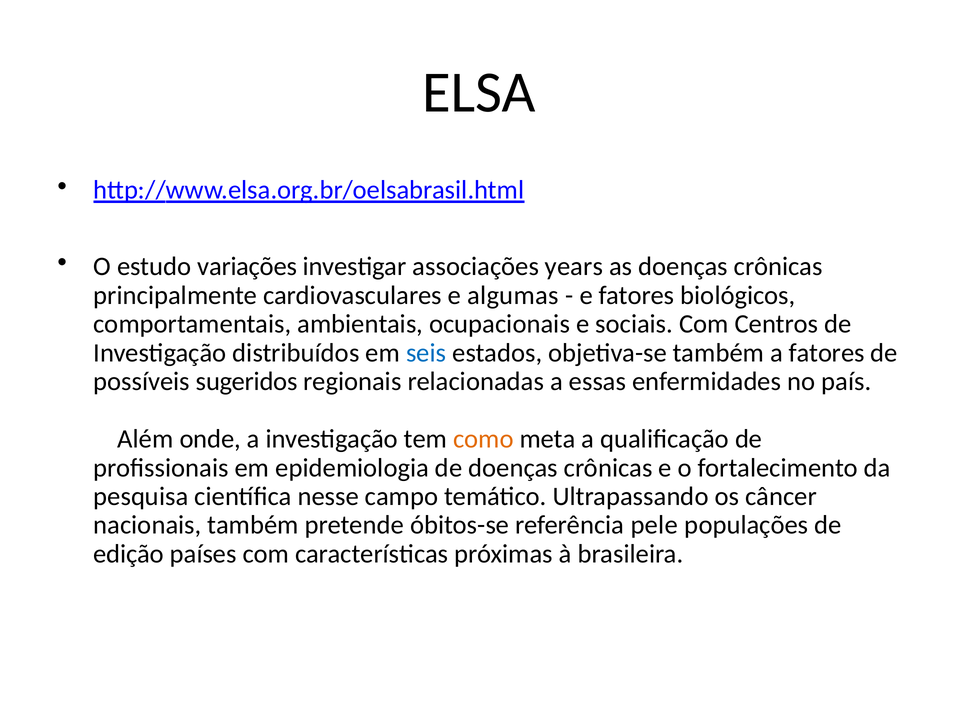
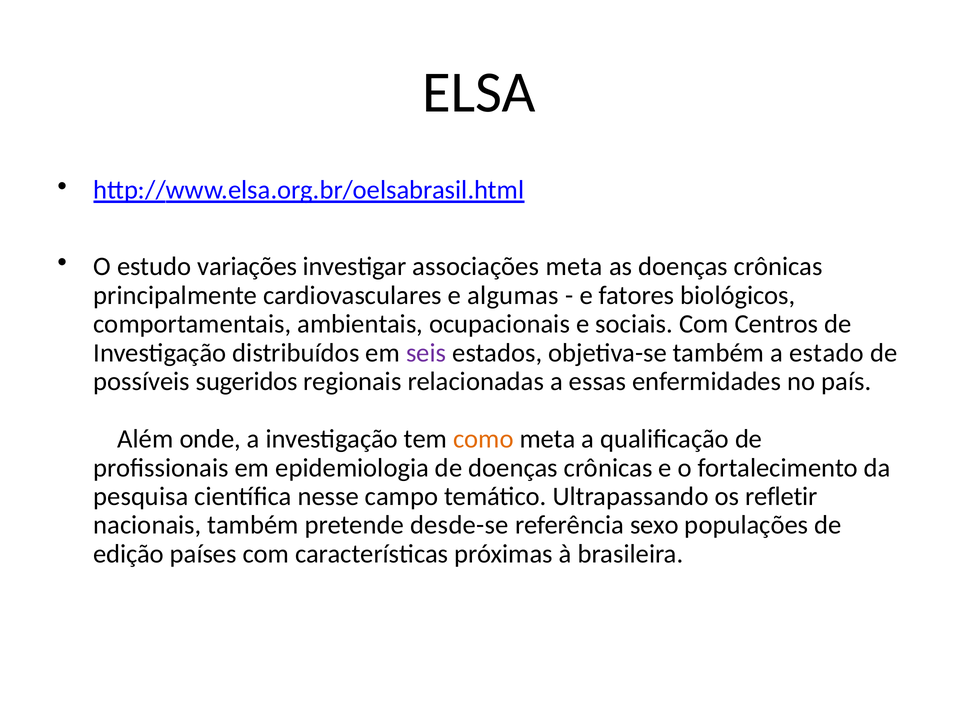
associações years: years -> meta (574, 267)
seis colour: blue -> purple (426, 353)
a fatores: fatores -> estado (827, 353)
câncer: câncer -> refletir (781, 497)
óbitos-se: óbitos-se -> desde-se (459, 526)
pele: pele -> sexo (654, 526)
